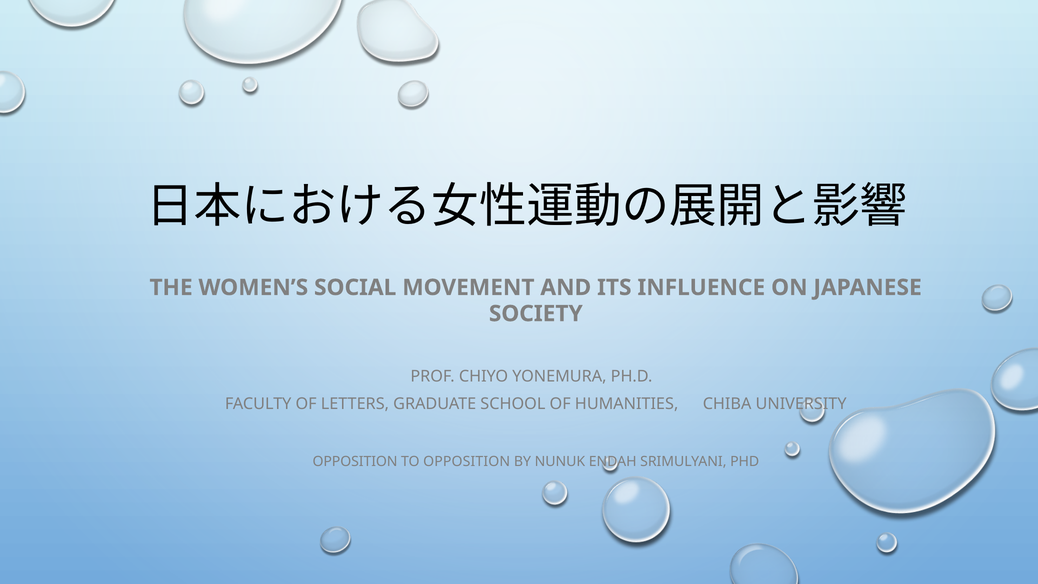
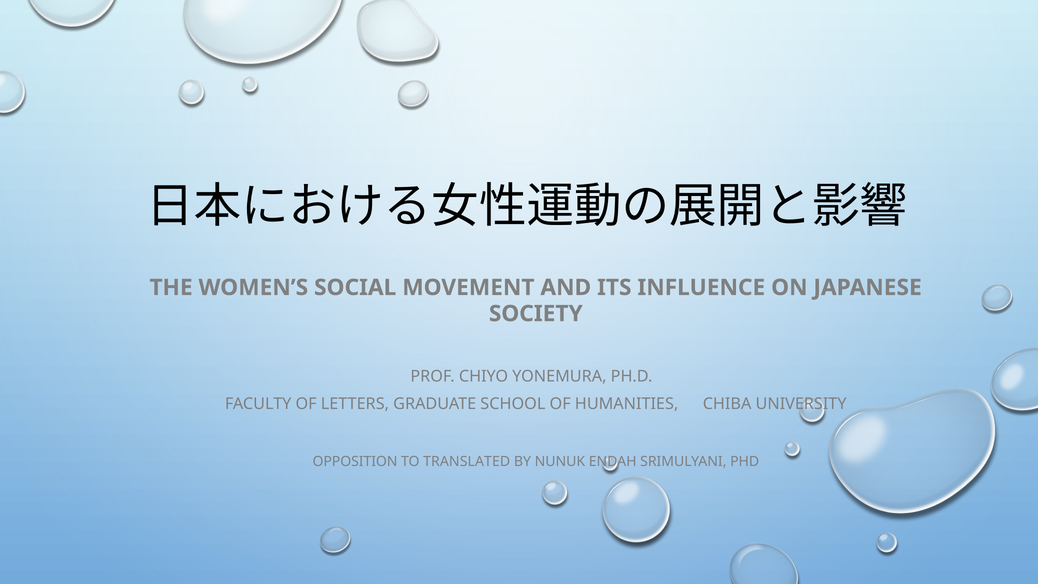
TO OPPOSITION: OPPOSITION -> TRANSLATED (467, 462)
